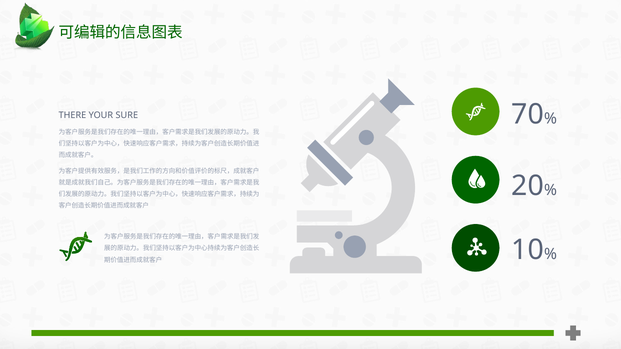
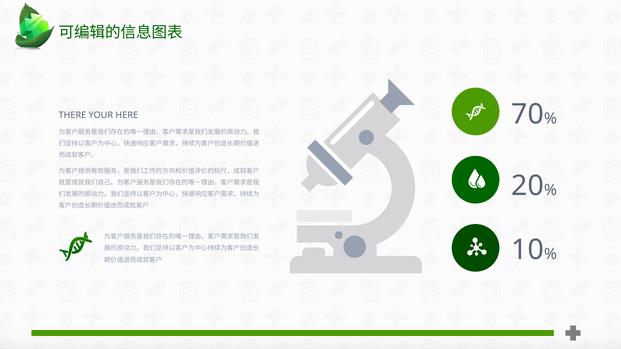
SURE: SURE -> HERE (127, 115)
